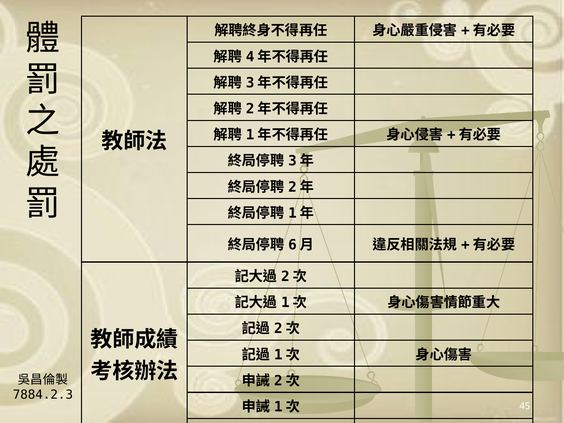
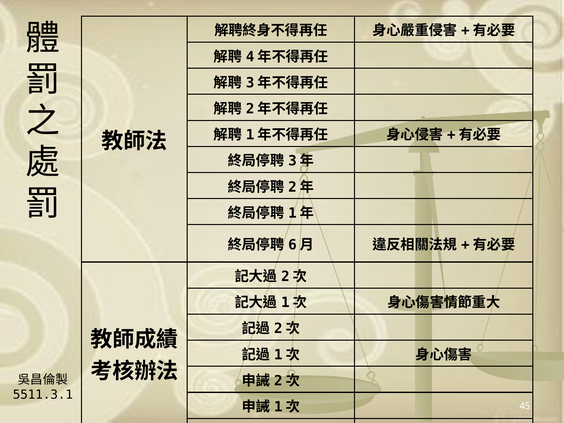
7884.2.3: 7884.2.3 -> 5511.3.1 (43, 395)
